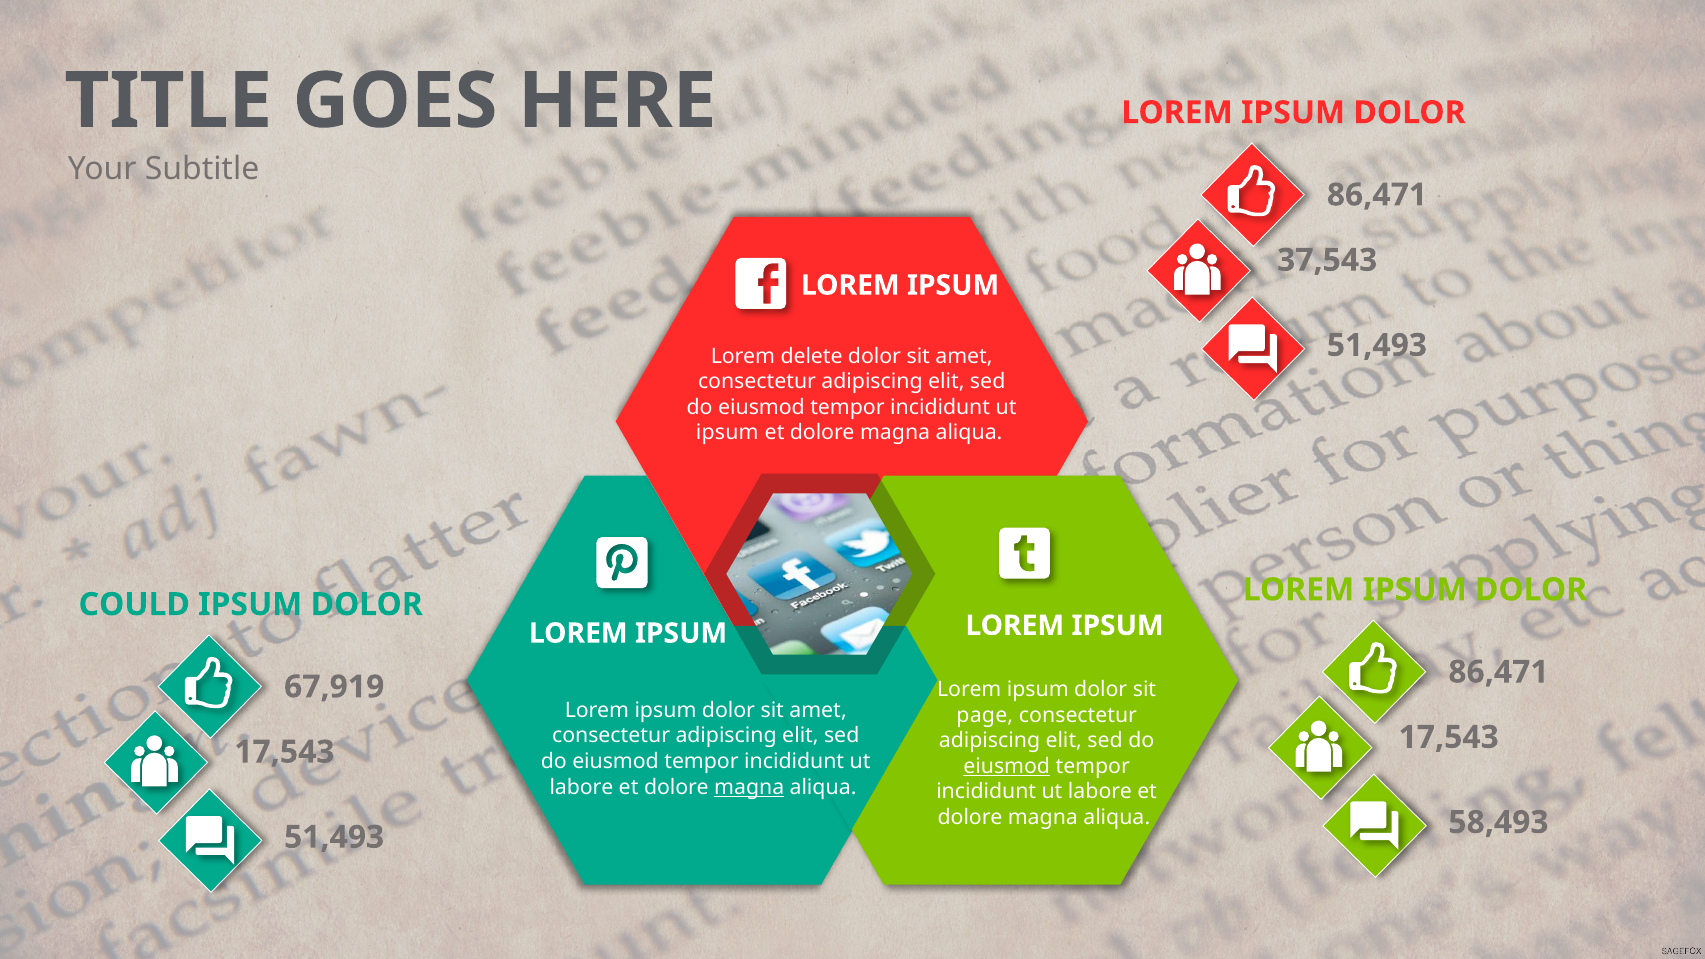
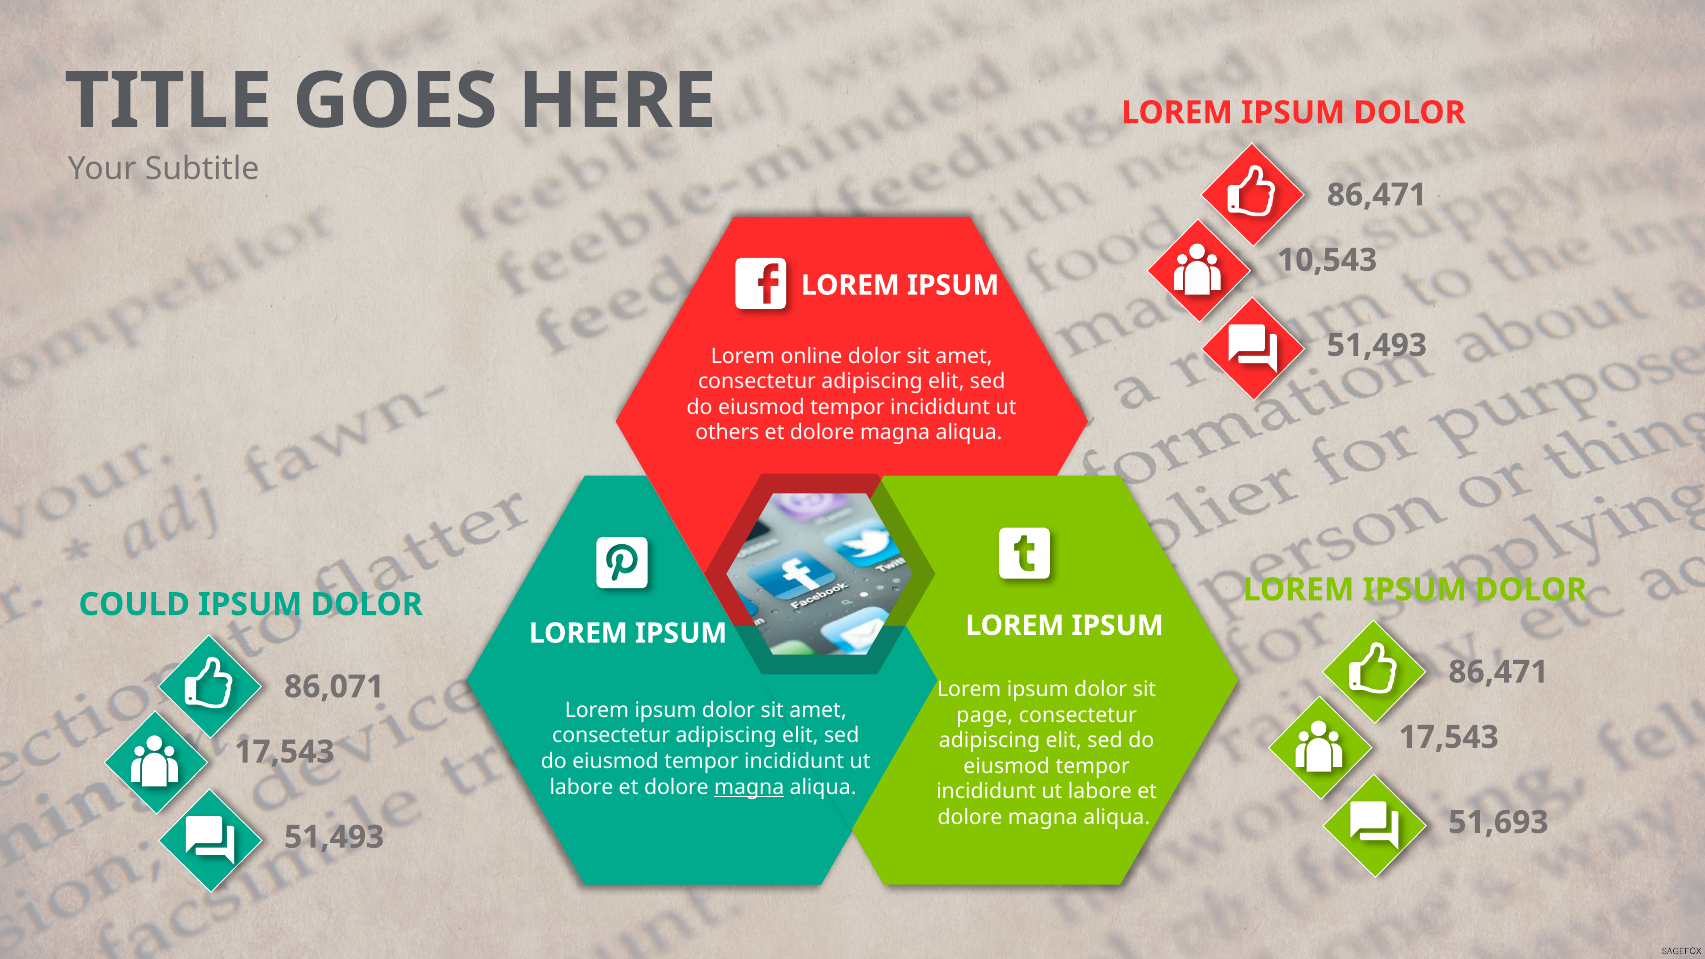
37,543: 37,543 -> 10,543 (1327, 260)
delete: delete -> online (812, 356)
ipsum: ipsum -> others (727, 433)
67,919: 67,919 -> 86,071 (334, 687)
eiusmod underline: present -> none (1007, 766)
58,493: 58,493 -> 51,693 (1498, 822)
